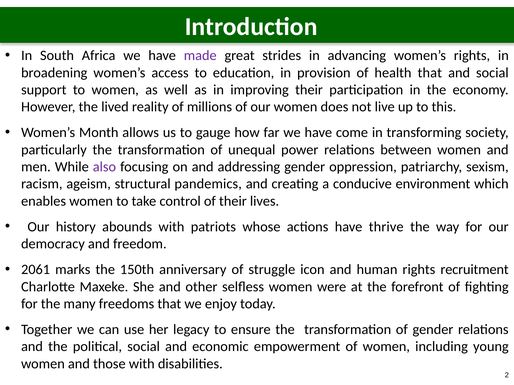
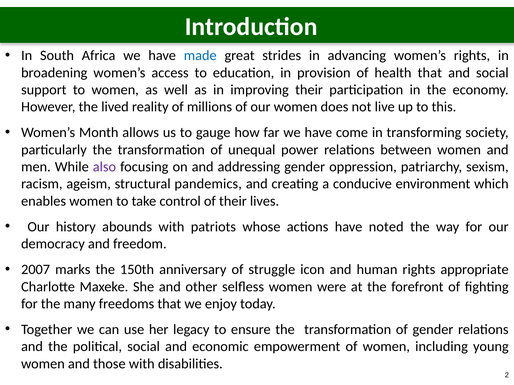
made colour: purple -> blue (200, 56)
thrive: thrive -> noted (386, 227)
2061: 2061 -> 2007 (36, 270)
recruitment: recruitment -> appropriate (475, 270)
